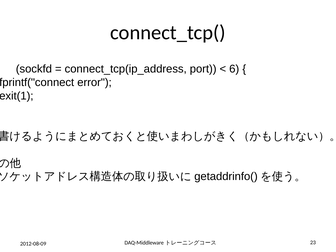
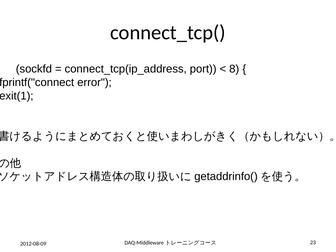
6: 6 -> 8 (234, 69)
